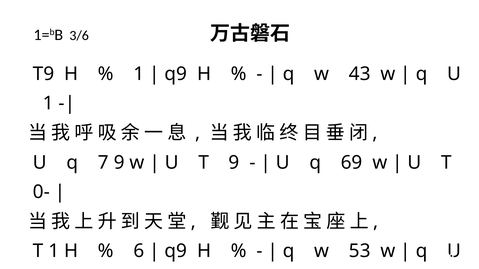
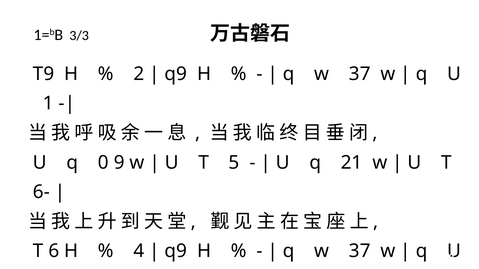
3/6: 3/6 -> 3/3 (79, 35)
1: 1 -> 2 (139, 74)
43: 43 -> 37 (360, 74)
7: 7 -> 0 (103, 163)
T 9: 9 -> 5 (234, 163)
69: 69 -> 21 (352, 163)
0-: 0- -> 6- (41, 192)
T 1: 1 -> 6 (54, 251)
6: 6 -> 4 (139, 251)
53: 53 -> 37 (360, 251)
